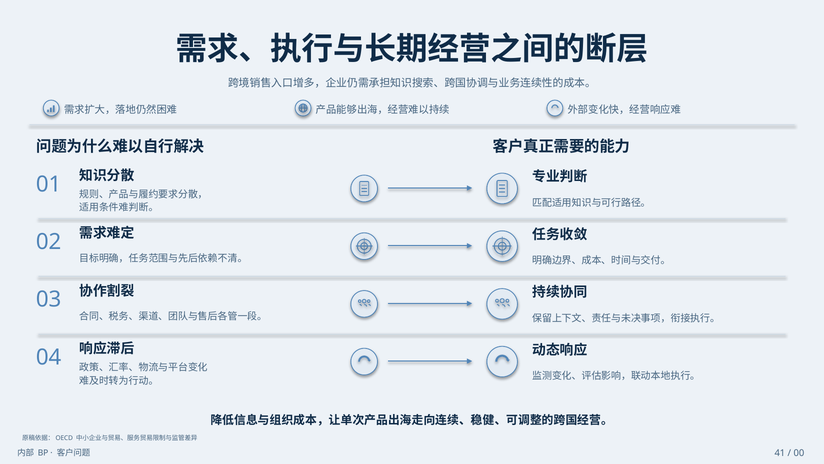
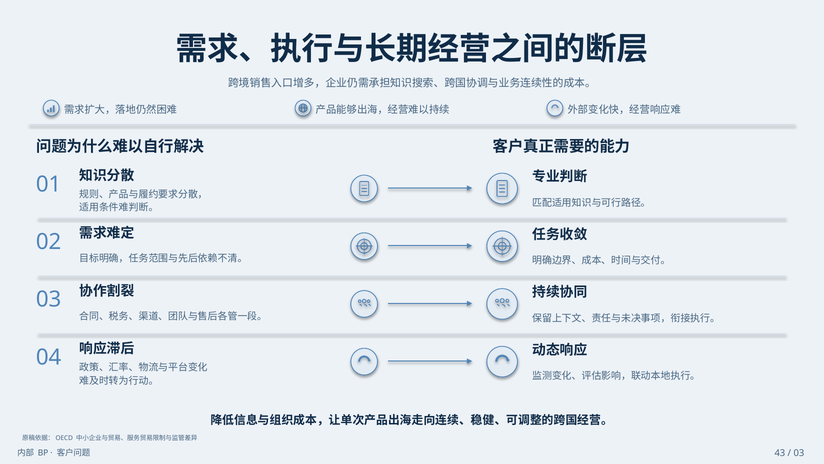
41: 41 -> 43 (780, 453)
00: 00 -> 03 (799, 453)
